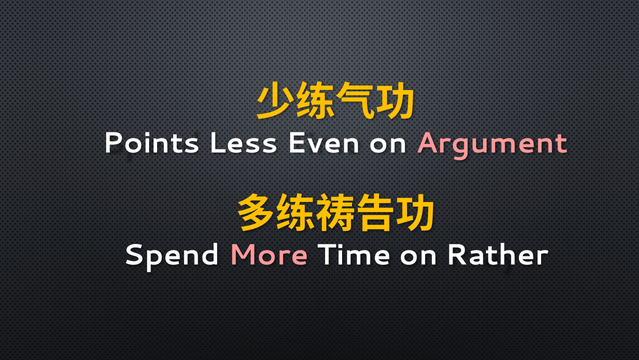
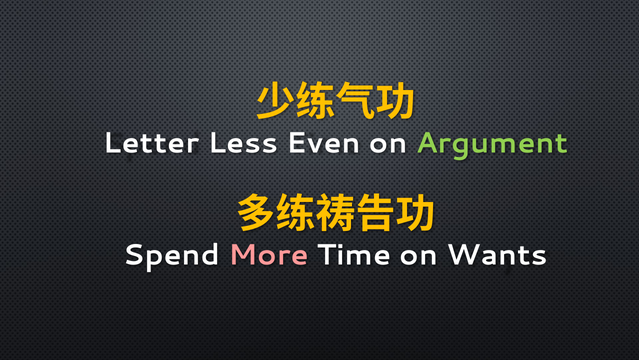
Points: Points -> Letter (151, 143)
Argument colour: pink -> light green (492, 143)
Rather: Rather -> Wants (497, 255)
